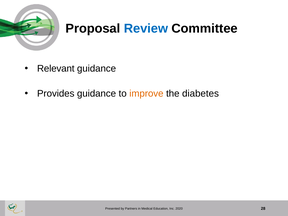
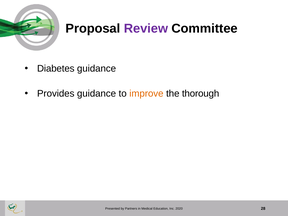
Review colour: blue -> purple (146, 29)
Relevant: Relevant -> Diabetes (56, 69)
diabetes: diabetes -> thorough (201, 94)
